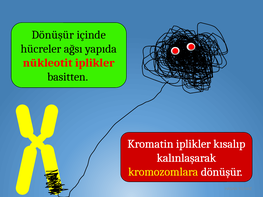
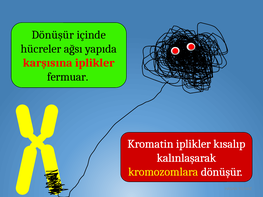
nükleotit: nükleotit -> karşısına (48, 63)
basitten: basitten -> fermuar (68, 77)
